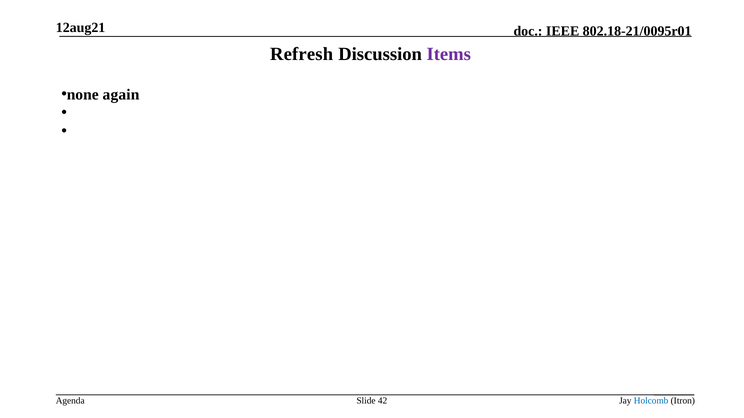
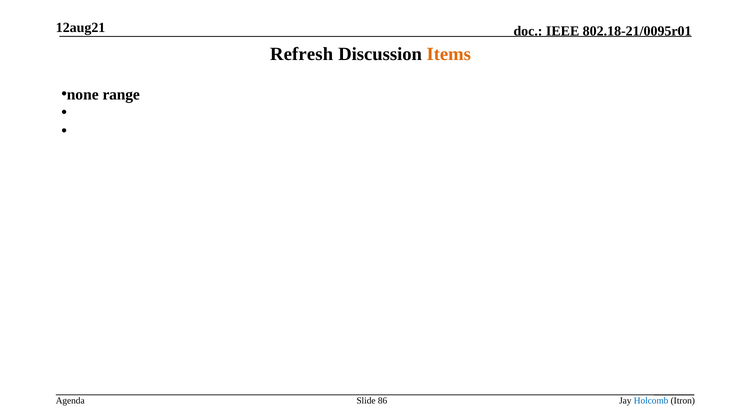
Items colour: purple -> orange (449, 54)
again: again -> range (121, 95)
42: 42 -> 86 (383, 401)
